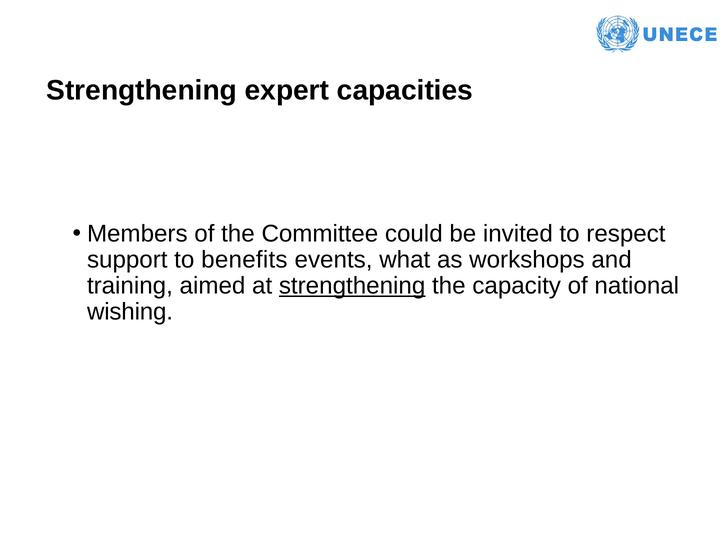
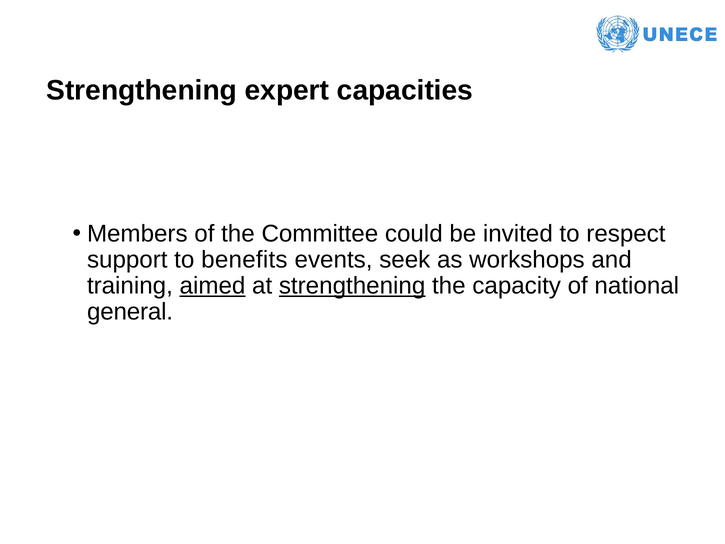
what: what -> seek (405, 260)
aimed underline: none -> present (213, 286)
wishing: wishing -> general (130, 312)
